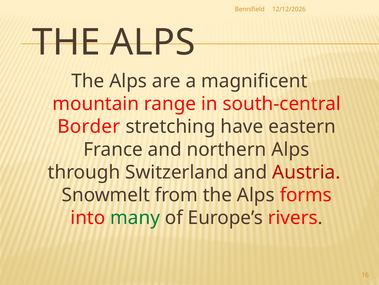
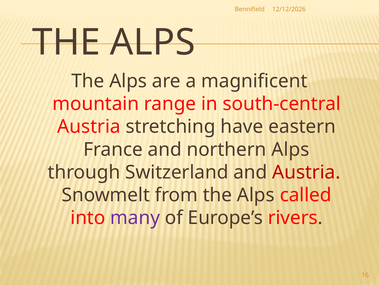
Border: Border -> Austria (89, 126)
forms: forms -> called (306, 195)
many colour: green -> purple (135, 217)
